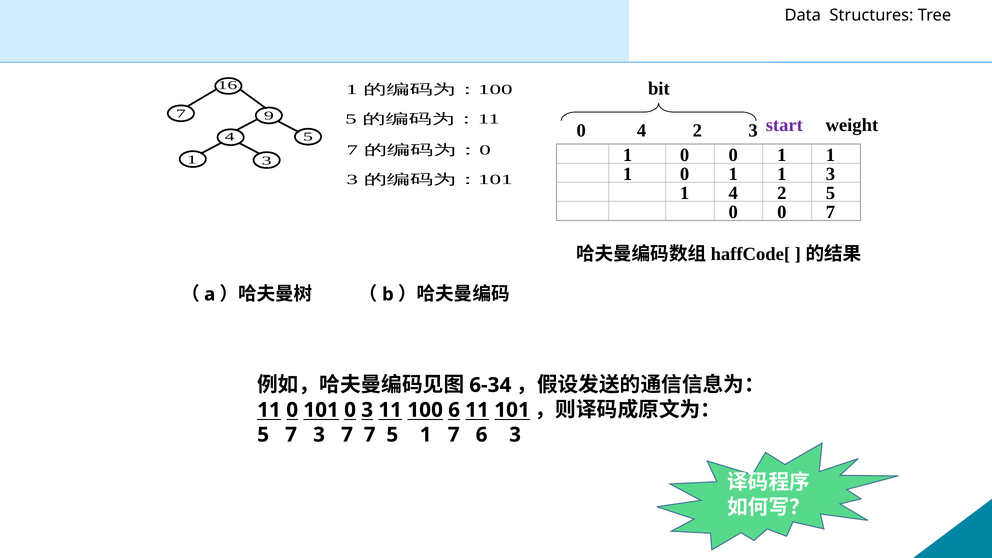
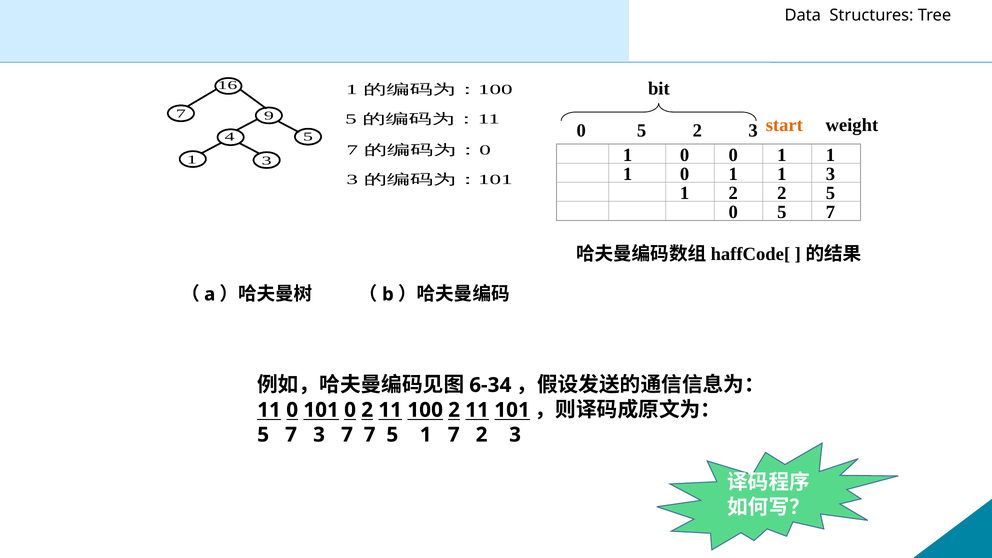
start colour: purple -> orange (784, 125)
4: 4 -> 5 (642, 131)
1 4: 4 -> 2 (733, 193)
0: 0 -> 5 (782, 212)
0 3: 3 -> 2 (367, 410)
100 6: 6 -> 2 (454, 410)
7 6: 6 -> 2 (482, 435)
